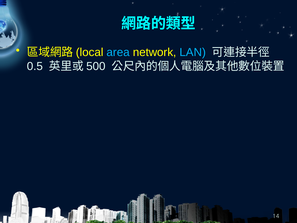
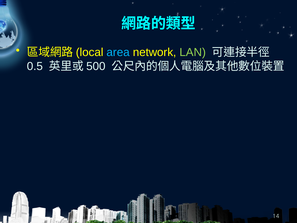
LAN colour: light blue -> light green (193, 52)
